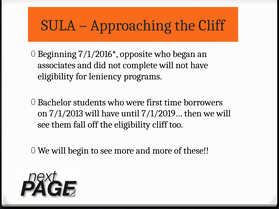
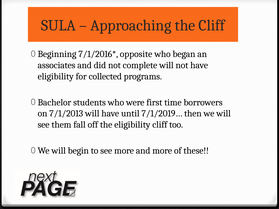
leniency: leniency -> collected (105, 76)
